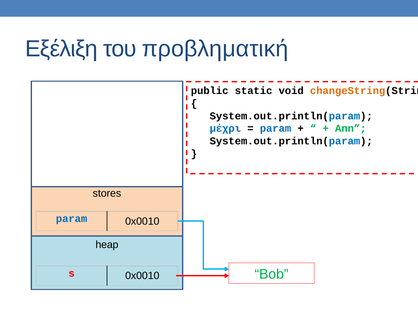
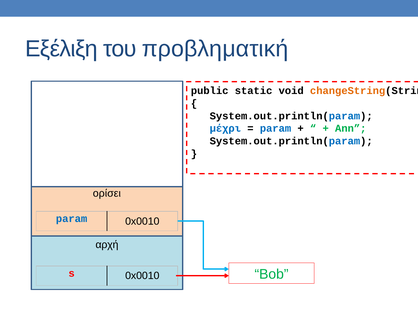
stores: stores -> ορίσει (107, 193)
heap: heap -> αρχή (107, 244)
